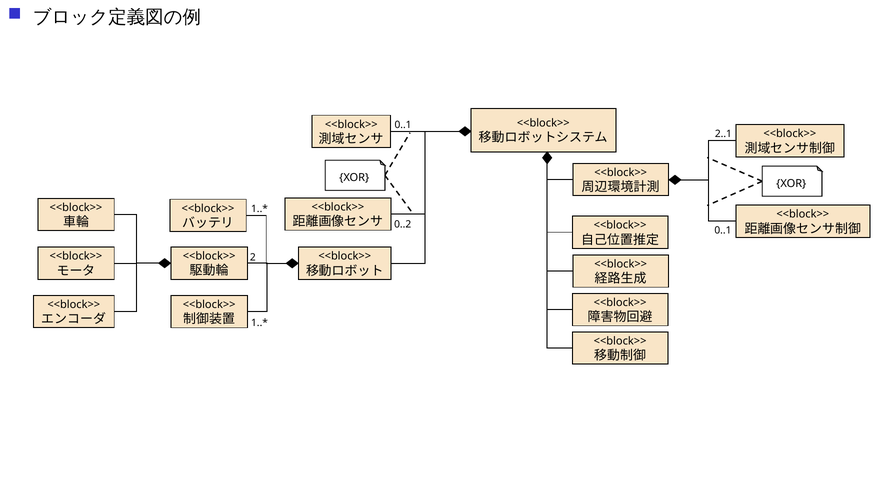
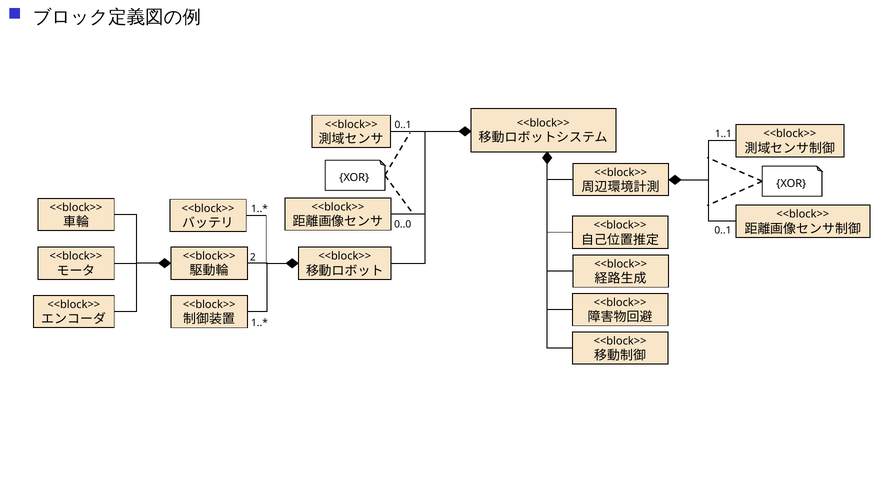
2..1: 2..1 -> 1..1 (723, 134)
0..2: 0..2 -> 0..0 (403, 224)
